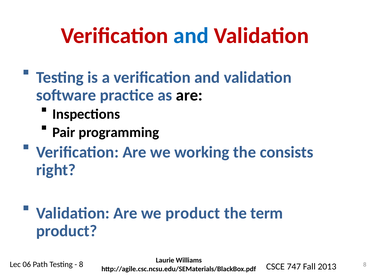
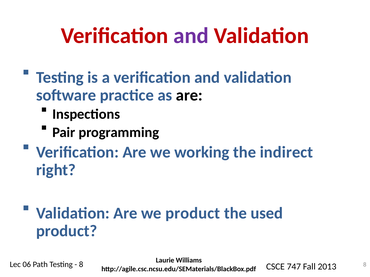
and colour: blue -> purple (191, 36)
consists: consists -> indirect (286, 152)
term: term -> used (267, 214)
